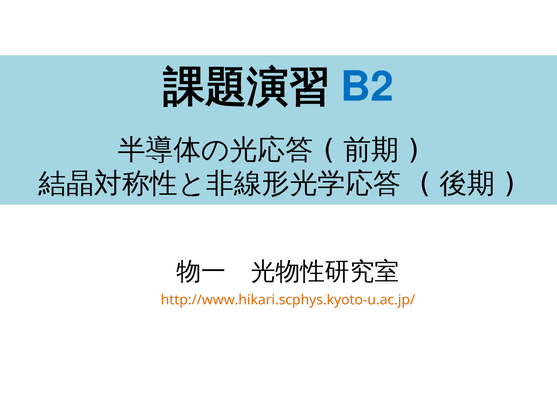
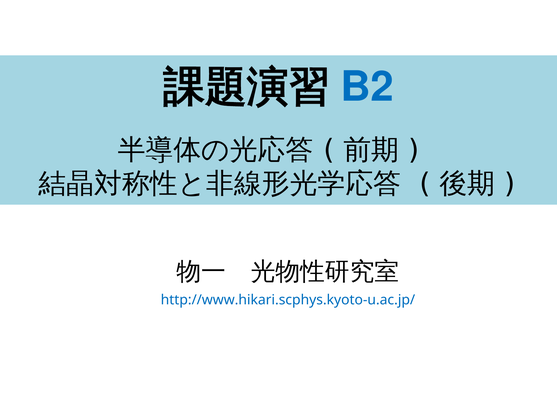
http://www.hikari.scphys.kyoto-u.ac.jp/ colour: orange -> blue (288, 300)
